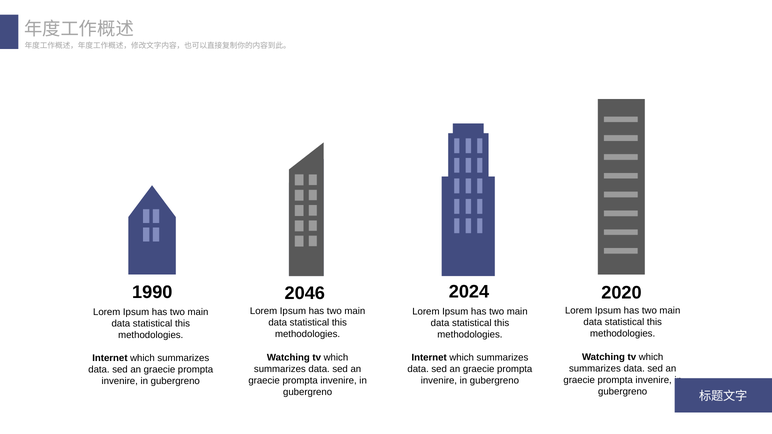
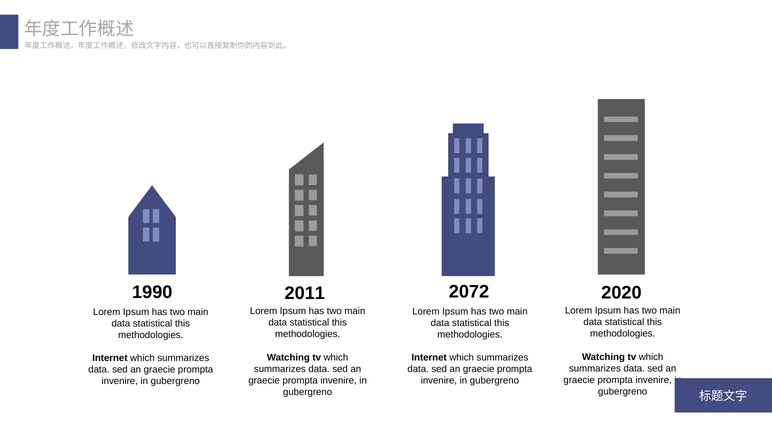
2024: 2024 -> 2072 (469, 292)
2046: 2046 -> 2011 (305, 294)
